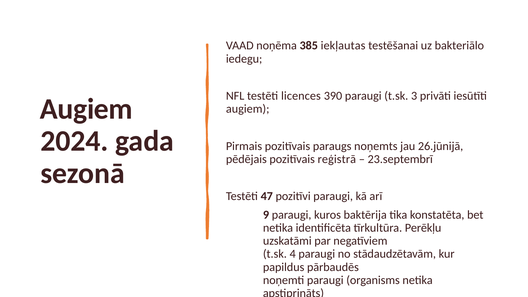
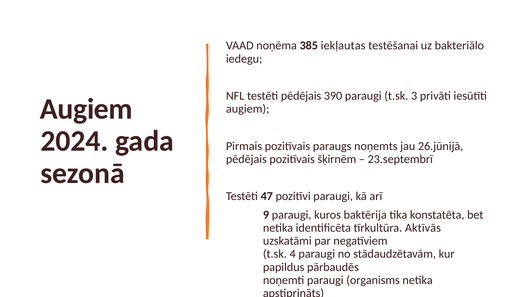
testēti licences: licences -> pēdējais (301, 96)
reģistrā: reģistrā -> šķirnēm (337, 159)
Perēkļu: Perēkļu -> Aktīvās (423, 228)
